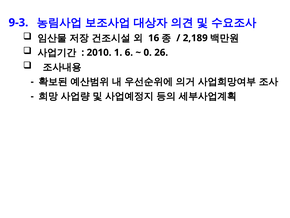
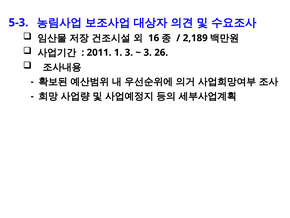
9-3: 9-3 -> 5-3 (18, 23)
2010: 2010 -> 2011 (99, 52)
1 6: 6 -> 3 (129, 52)
0: 0 -> 3 (148, 52)
